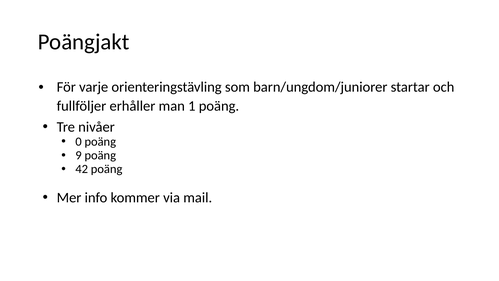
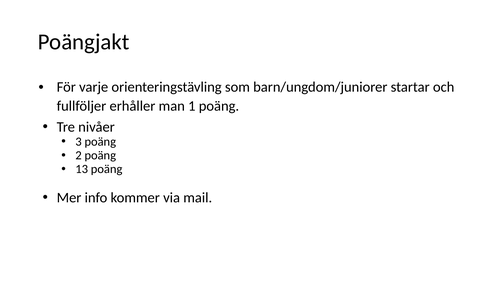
0: 0 -> 3 (79, 142)
9: 9 -> 2 (79, 155)
42: 42 -> 13 (82, 169)
